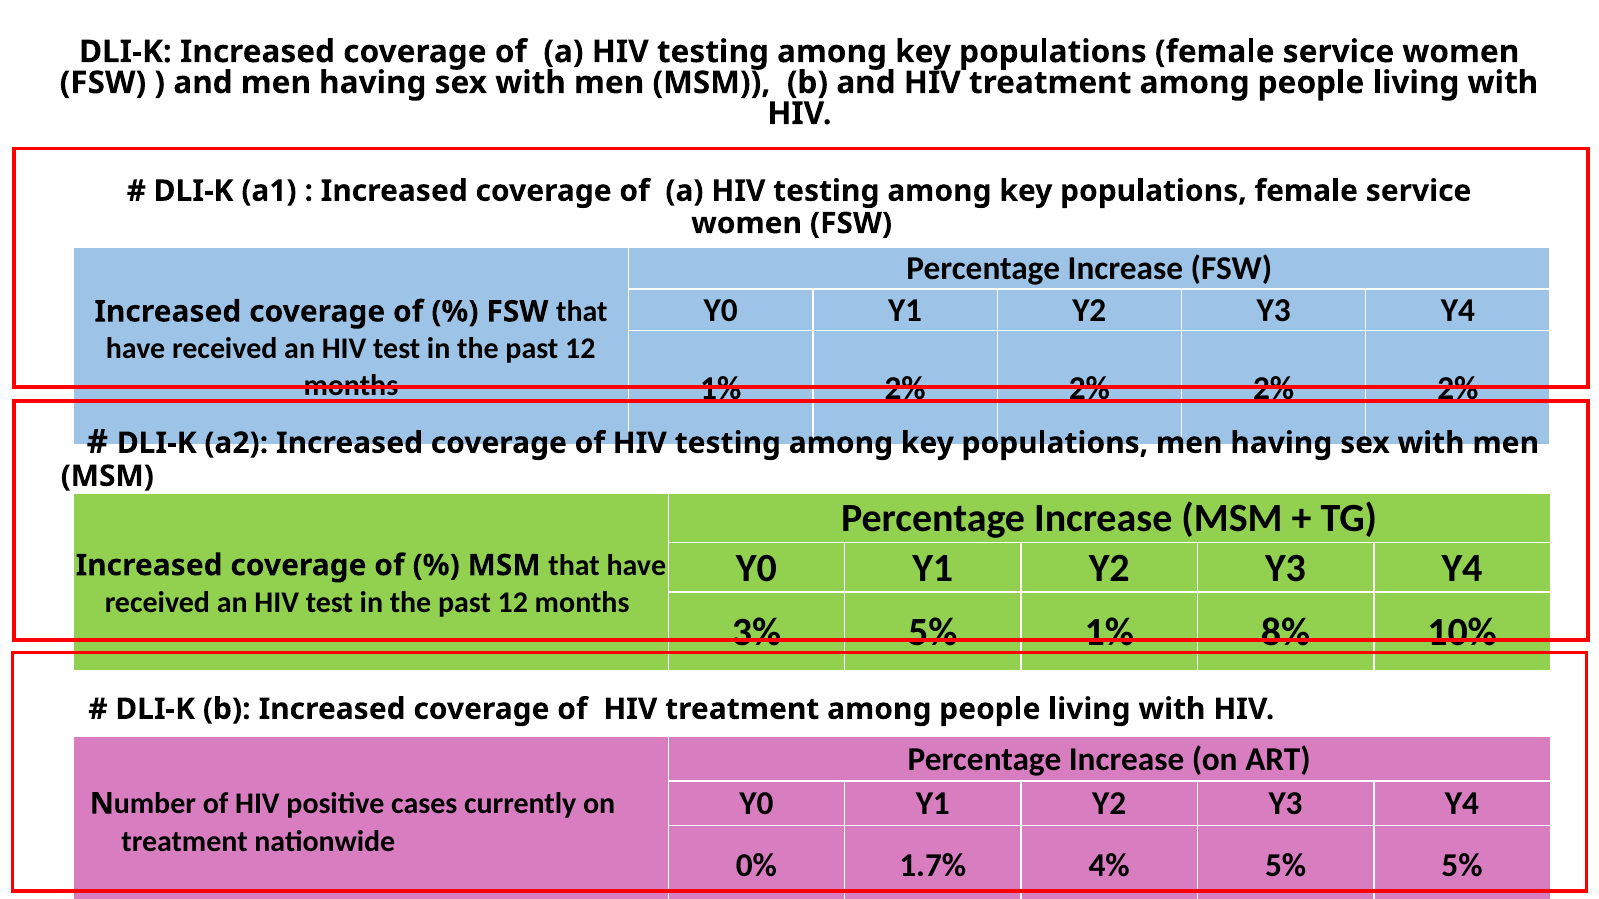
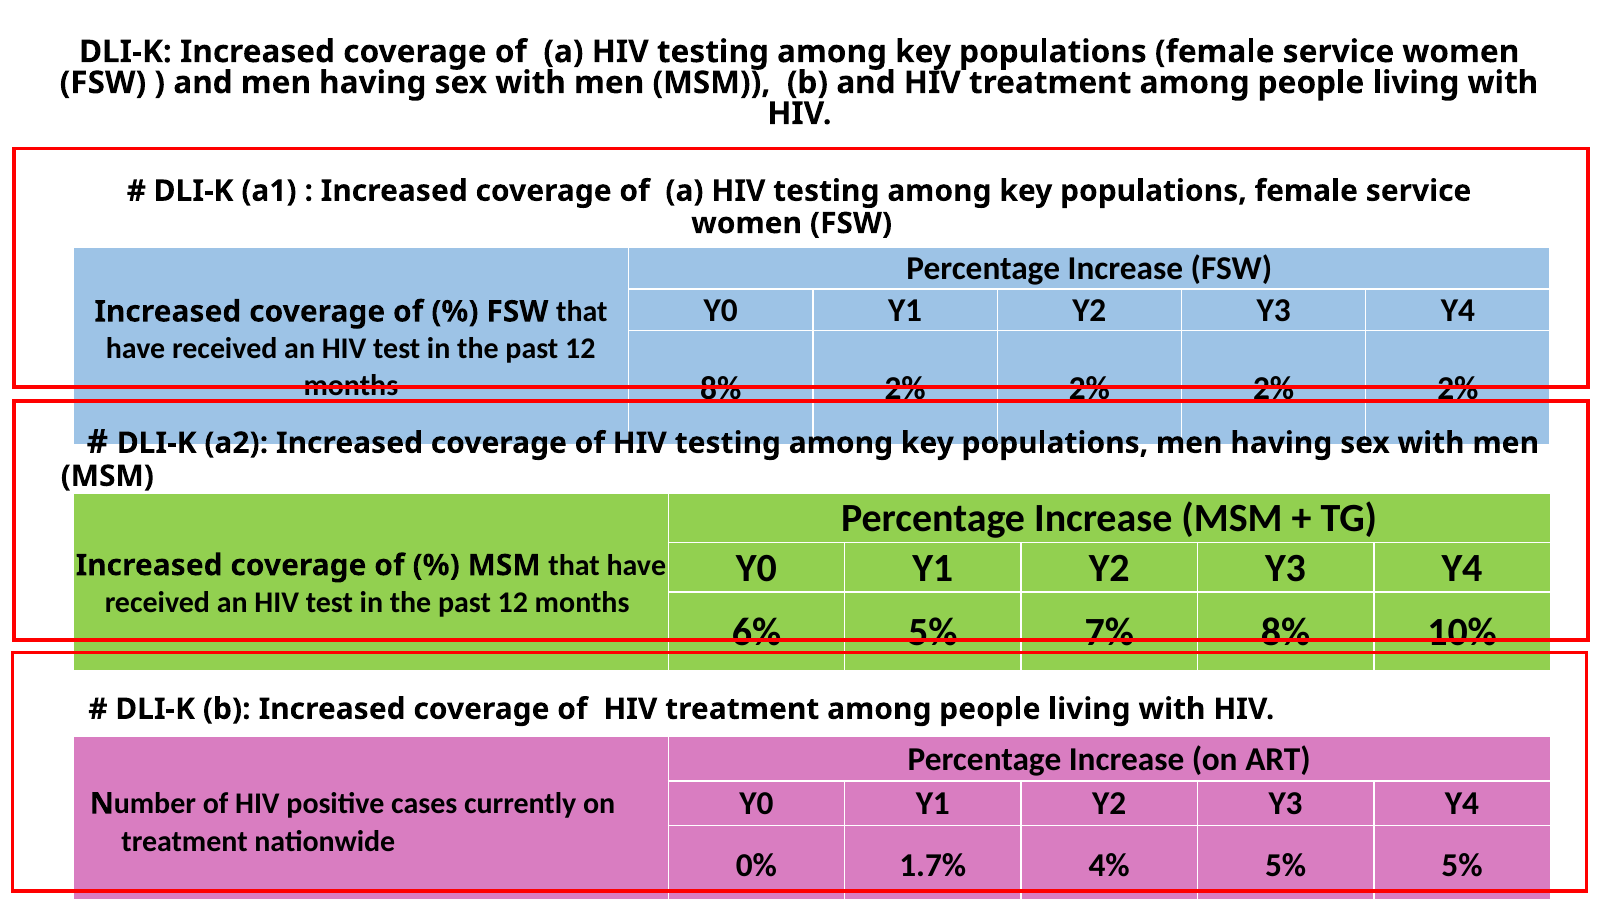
1%: 1% -> 8% (721, 389)
3%: 3% -> 6% (756, 632)
5% 1%: 1% -> 7% (1109, 632)
